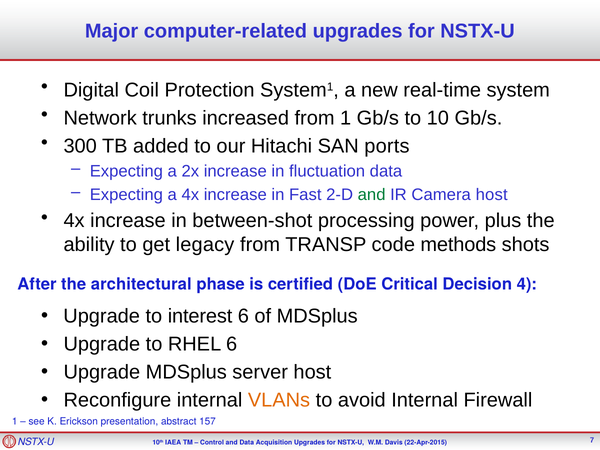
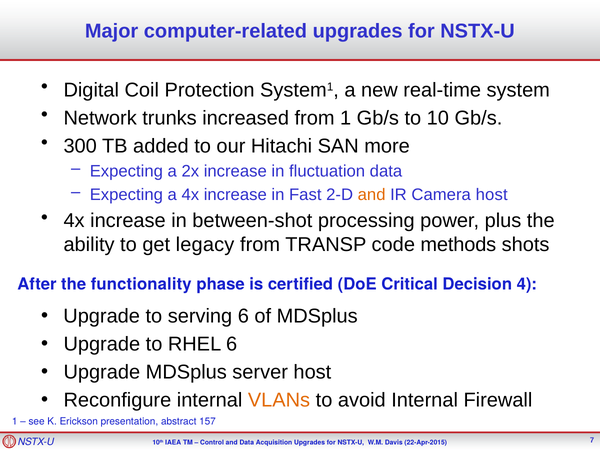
ports: ports -> more (387, 146)
and colour: green -> orange (372, 195)
architectural: architectural -> functionality (141, 284)
interest: interest -> serving (200, 316)
